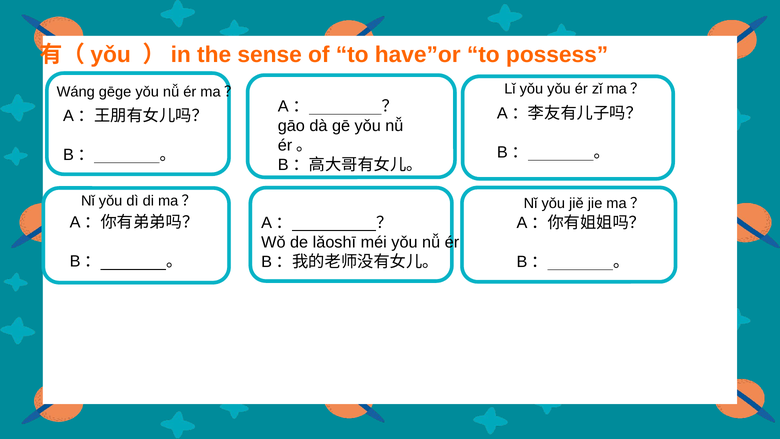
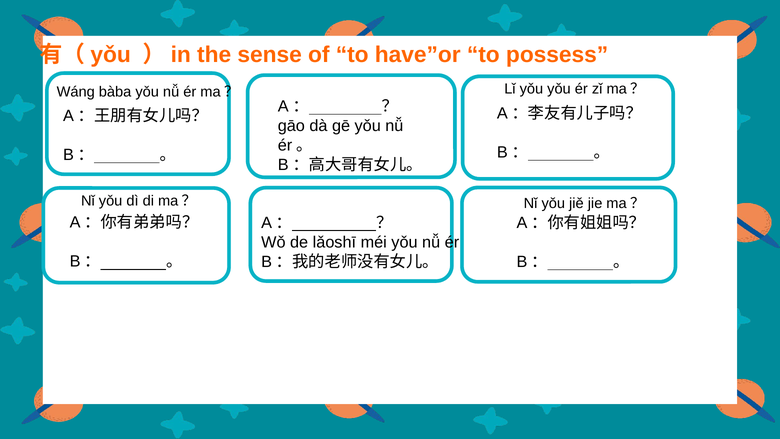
gēge: gēge -> bàba (115, 92)
